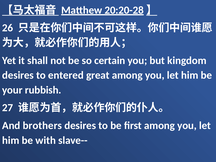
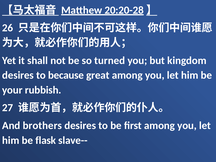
certain: certain -> turned (110, 60)
entered: entered -> because (66, 75)
with: with -> flask (46, 140)
